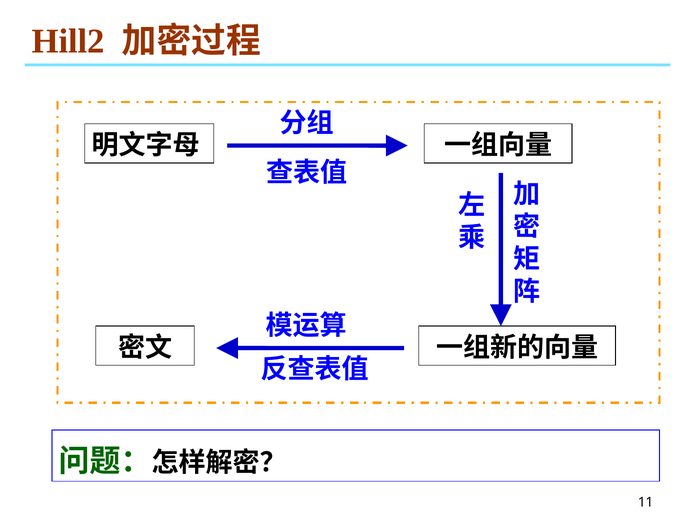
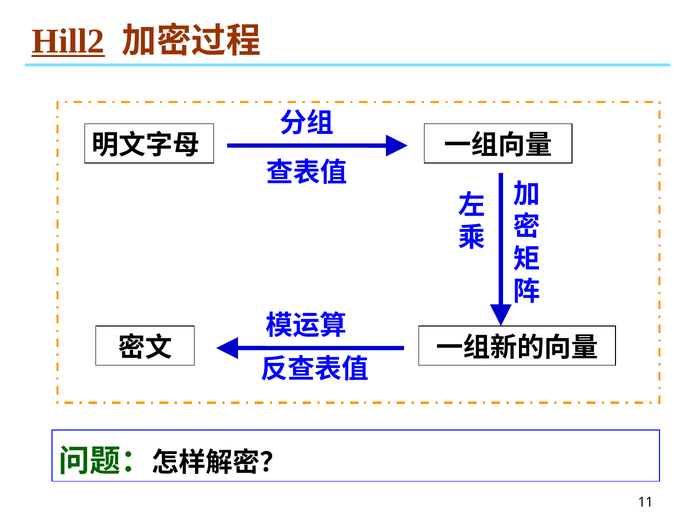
Hill2 underline: none -> present (68, 41)
